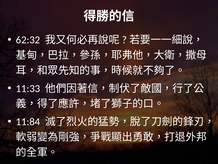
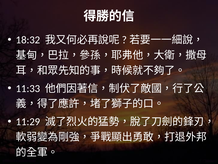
62:32: 62:32 -> 18:32 (28, 40)
11:84: 11:84 -> 11:29 (28, 121)
